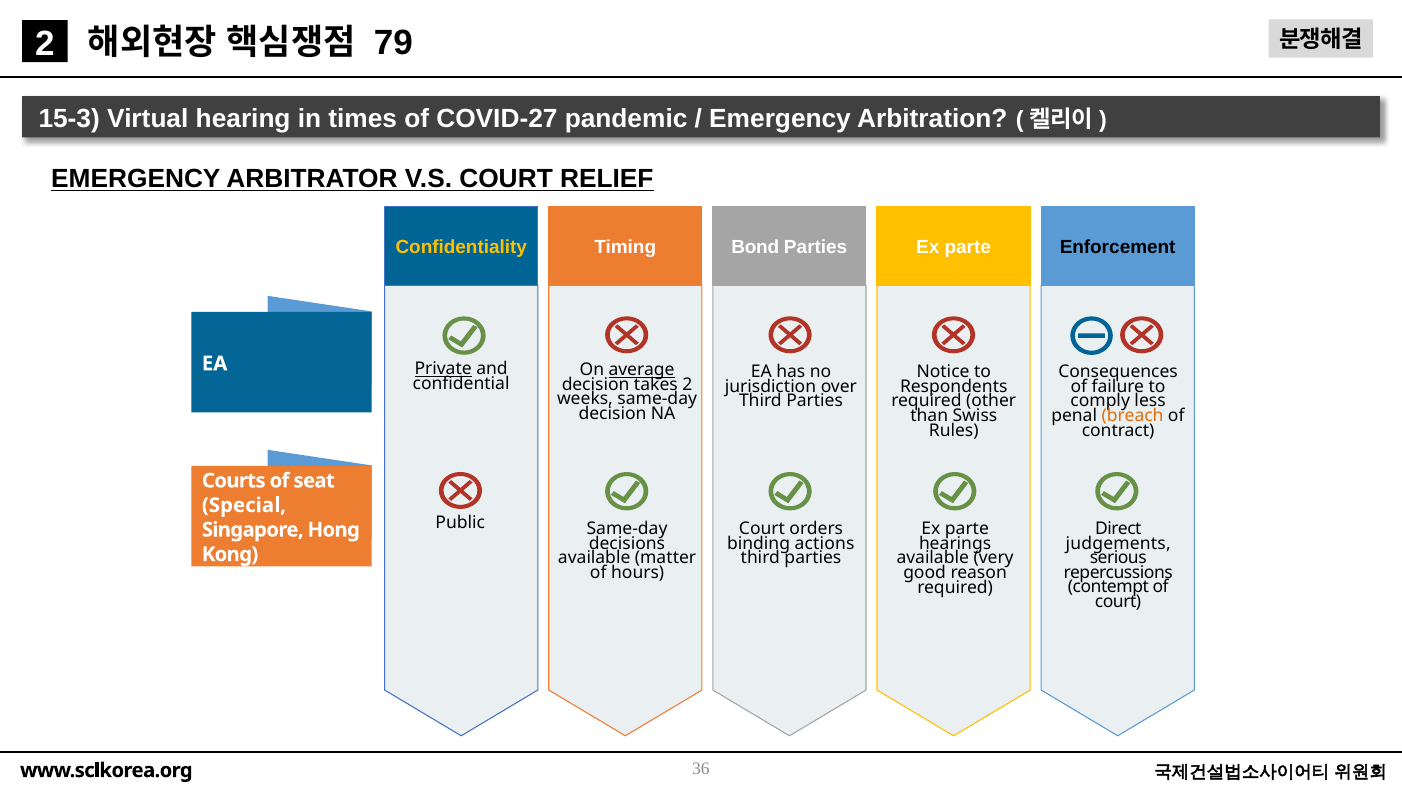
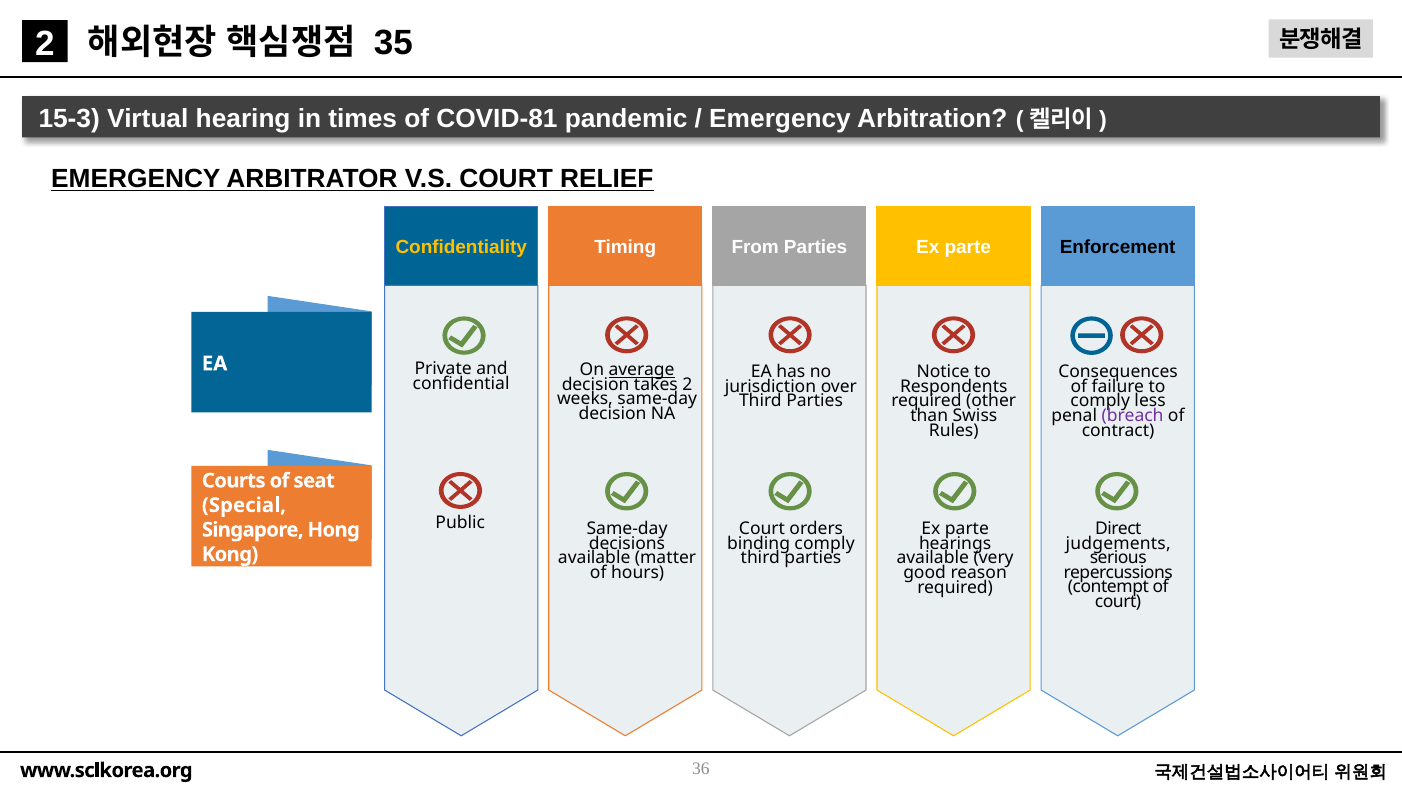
79: 79 -> 35 (393, 43)
COVID-27: COVID-27 -> COVID-81 (497, 119)
Bond: Bond -> From (755, 247)
Private underline: present -> none (443, 369)
breach colour: orange -> purple (1133, 416)
binding actions: actions -> comply (825, 544)
